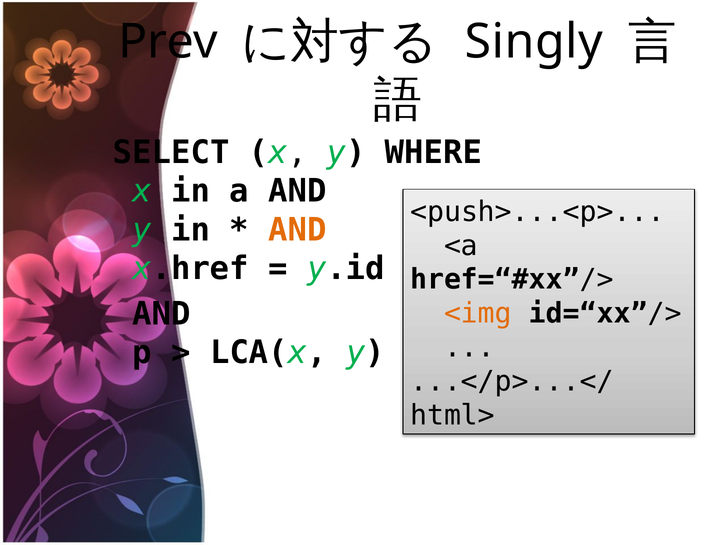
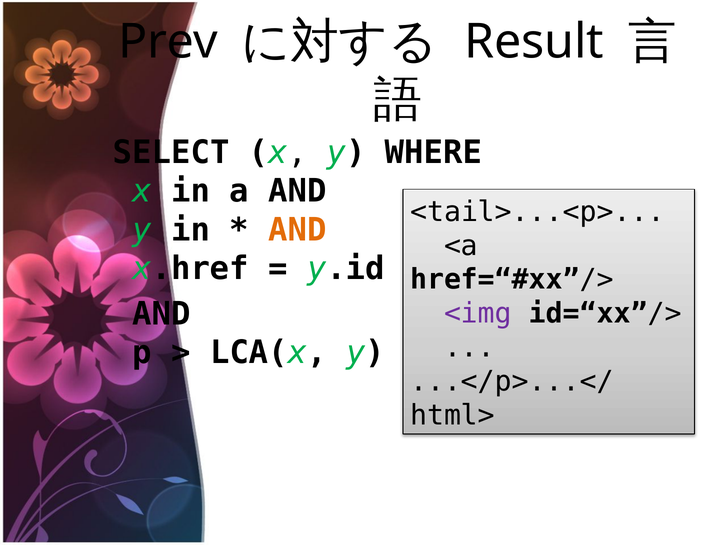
Singly: Singly -> Result (534, 42)
<push>...<p>: <push>...<p> -> <tail>...<p> (537, 212)
<img colour: orange -> purple (478, 313)
